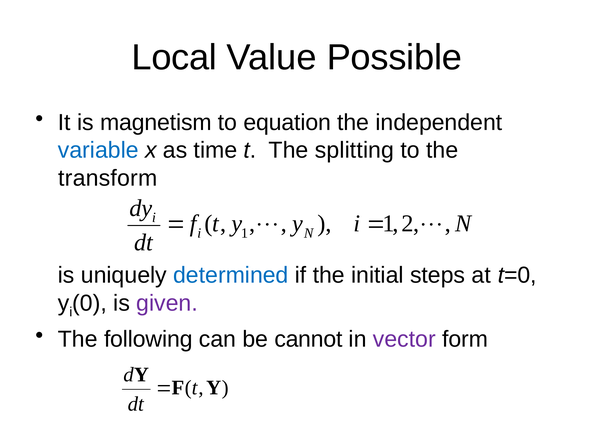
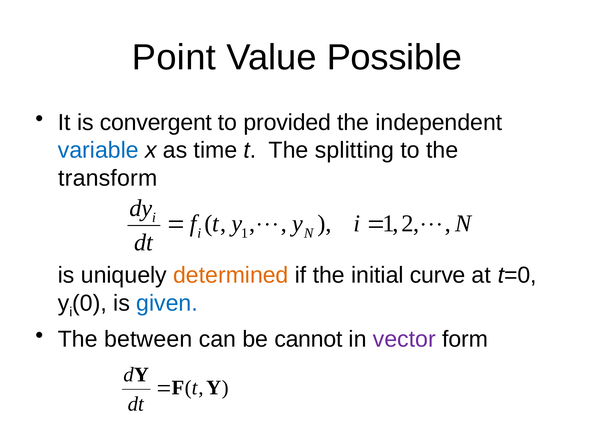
Local: Local -> Point (174, 58)
magnetism: magnetism -> convergent (156, 122)
equation: equation -> provided (287, 122)
determined colour: blue -> orange (231, 275)
steps: steps -> curve (438, 275)
given colour: purple -> blue (167, 303)
following: following -> between (148, 339)
